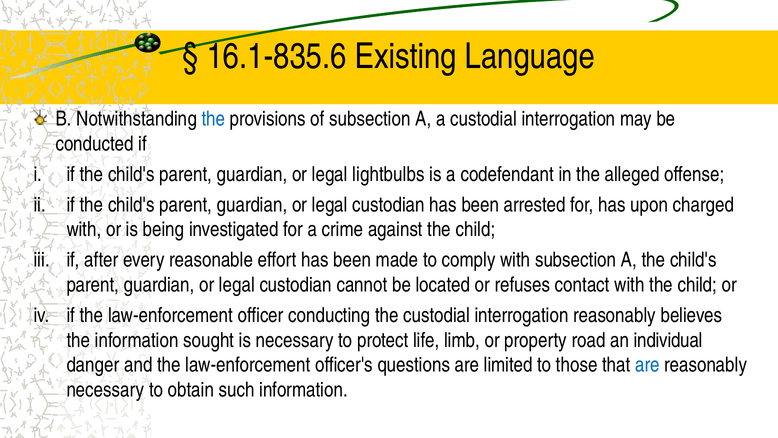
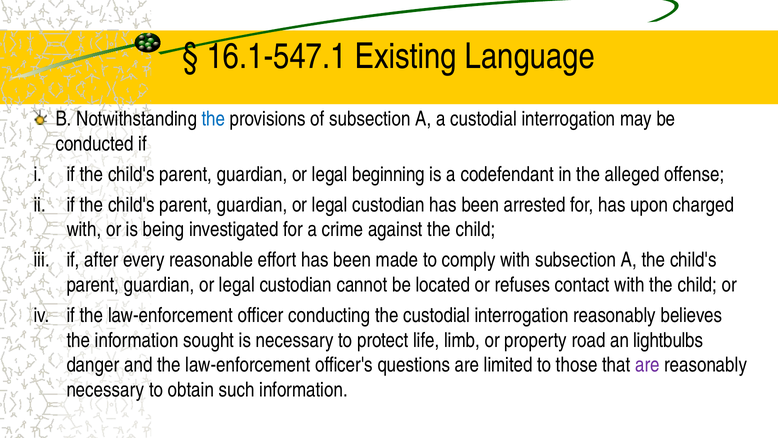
16.1-835.6: 16.1-835.6 -> 16.1-547.1 (277, 56)
lightbulbs: lightbulbs -> beginning (389, 174)
individual: individual -> lightbulbs (668, 340)
are colour: blue -> purple (647, 365)
